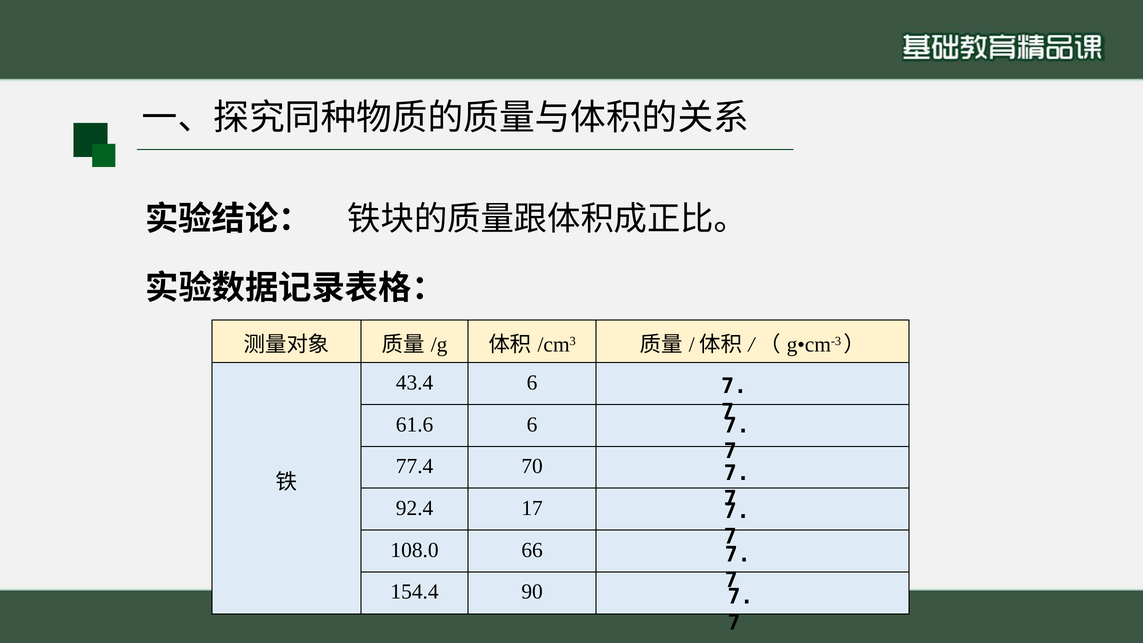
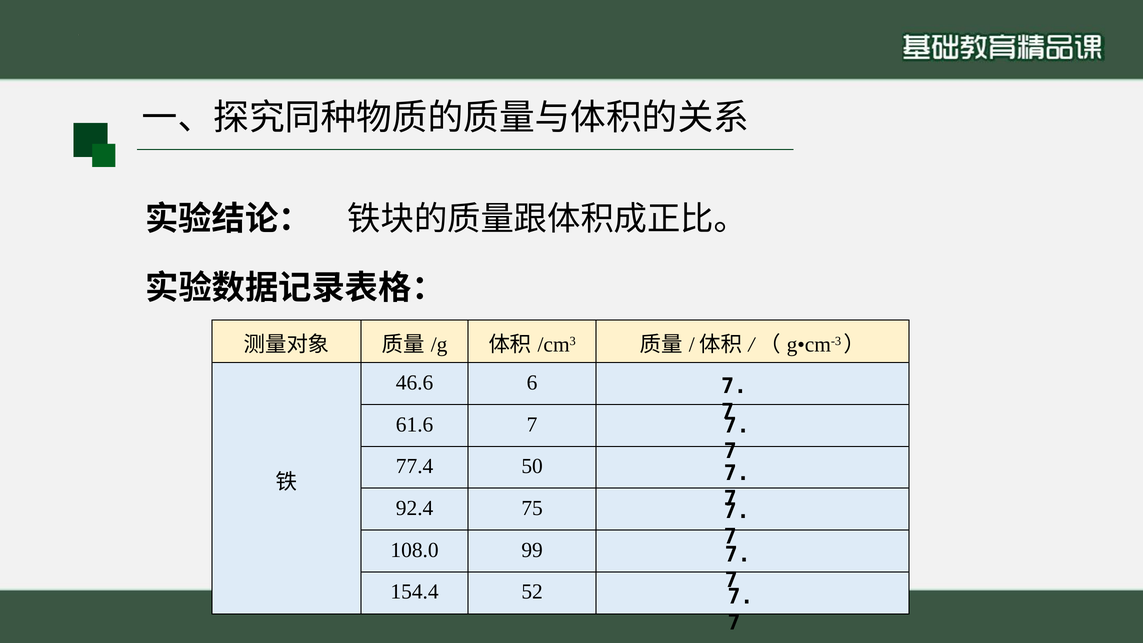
43.4: 43.4 -> 46.6 (415, 383)
61.6 6: 6 -> 7 (532, 424)
70: 70 -> 50 (532, 466)
17: 17 -> 75 (532, 508)
66: 66 -> 99 (532, 550)
90: 90 -> 52 (532, 592)
